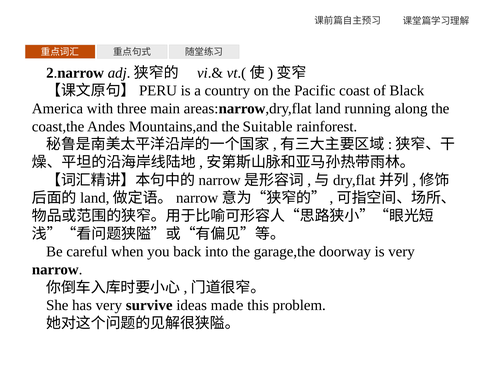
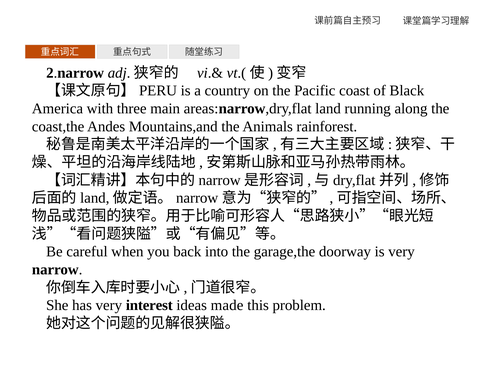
Suitable: Suitable -> Animals (268, 126)
survive: survive -> interest (149, 305)
